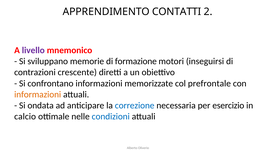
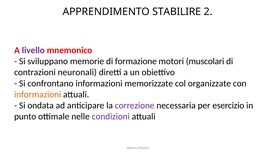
CONTATTI: CONTATTI -> STABILIRE (177, 12)
inseguirsi: inseguirsi -> muscolari (205, 61)
crescente: crescente -> neuronali (77, 72)
prefrontale: prefrontale -> organizzate (209, 84)
correzione colour: blue -> purple (135, 106)
calcio: calcio -> punto (25, 117)
condizioni colour: blue -> purple (111, 117)
